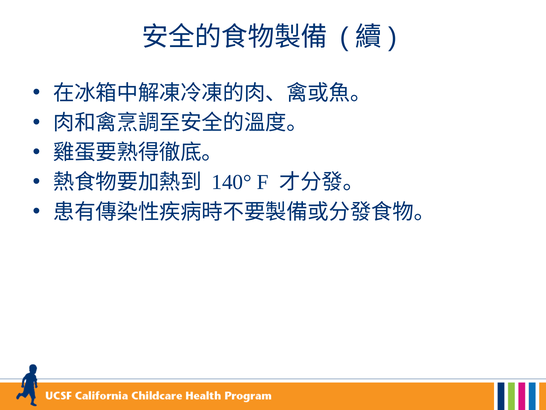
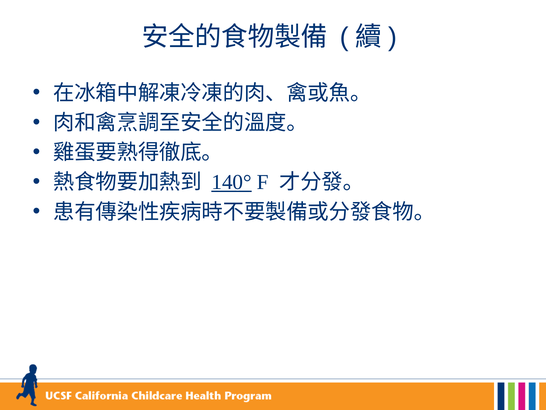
140° underline: none -> present (232, 182)
